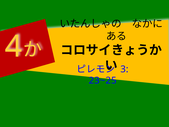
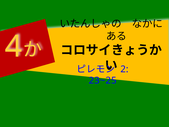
3: 3 -> 2 (124, 69)
